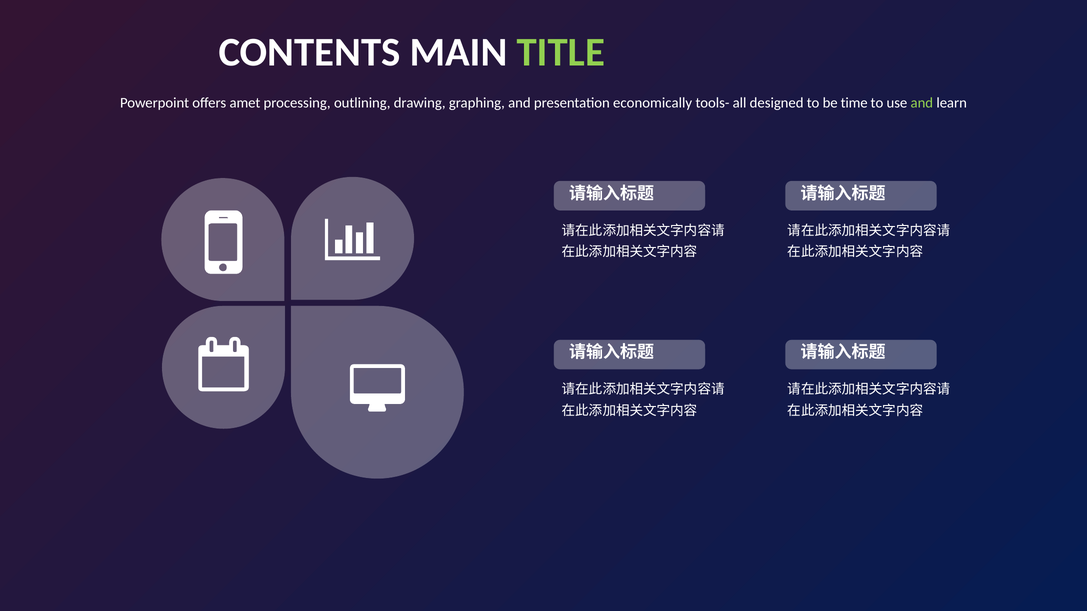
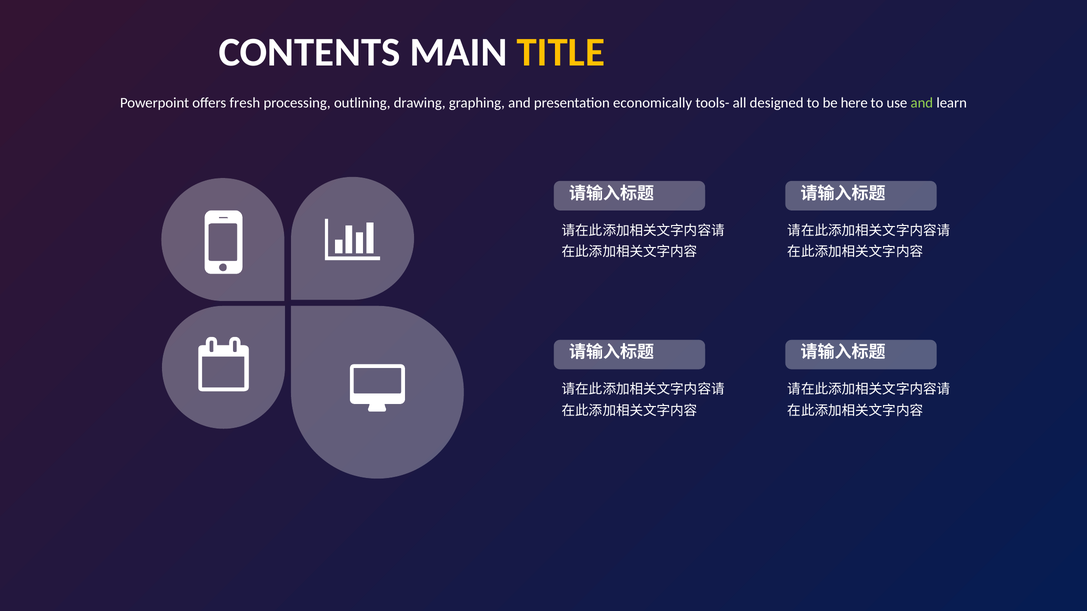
TITLE colour: light green -> yellow (561, 52)
amet: amet -> fresh (245, 103)
time: time -> here (854, 103)
